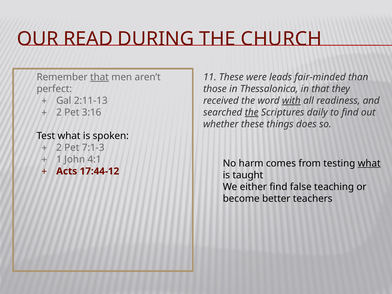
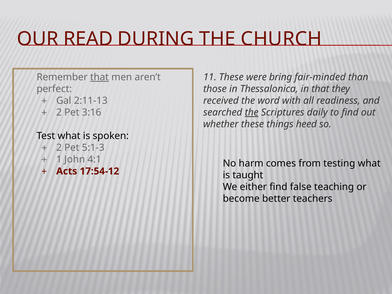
leads: leads -> bring (281, 77)
with underline: present -> none (291, 101)
does: does -> heed (306, 124)
7:1-3: 7:1-3 -> 5:1-3 (93, 148)
what underline: present -> none (369, 163)
17:44-12: 17:44-12 -> 17:54-12 (99, 171)
